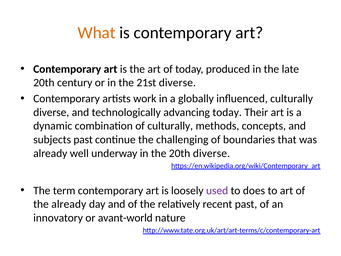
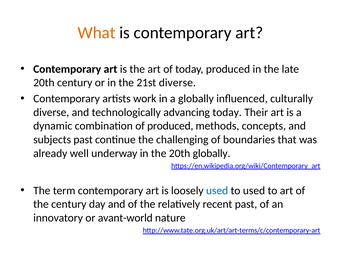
of culturally: culturally -> produced (170, 126)
20th diverse: diverse -> globally (212, 153)
used colour: purple -> blue (217, 190)
to does: does -> used (254, 190)
the already: already -> century (69, 204)
